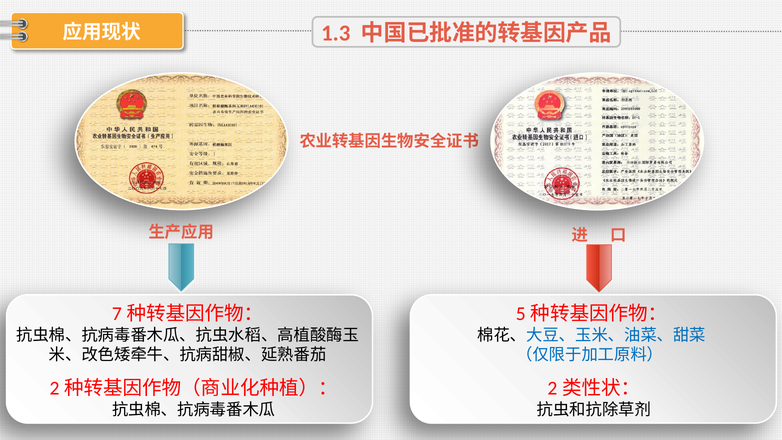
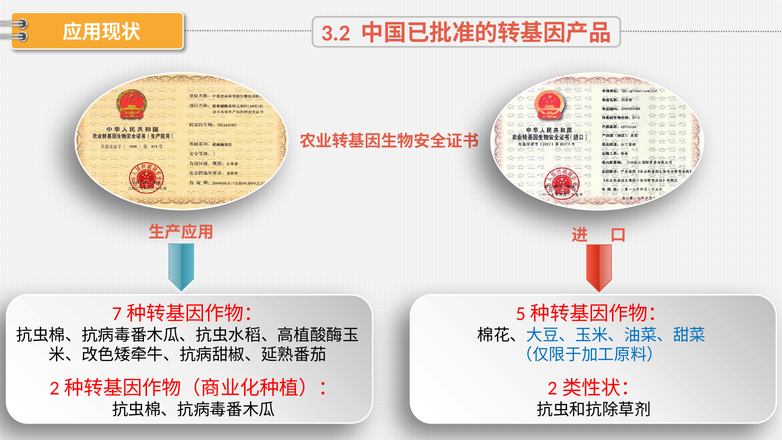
1.3: 1.3 -> 3.2 (336, 33)
